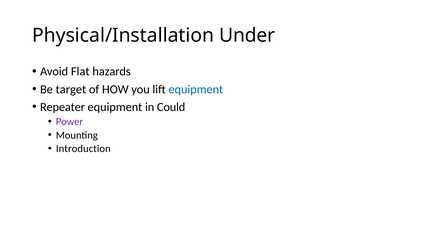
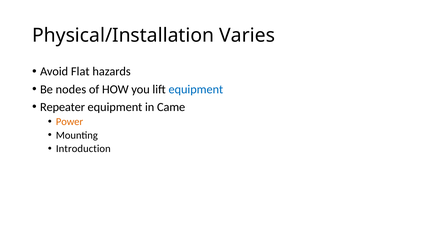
Under: Under -> Varies (247, 35)
target: target -> nodes (71, 89)
Could: Could -> Came (171, 107)
Power colour: purple -> orange (70, 121)
